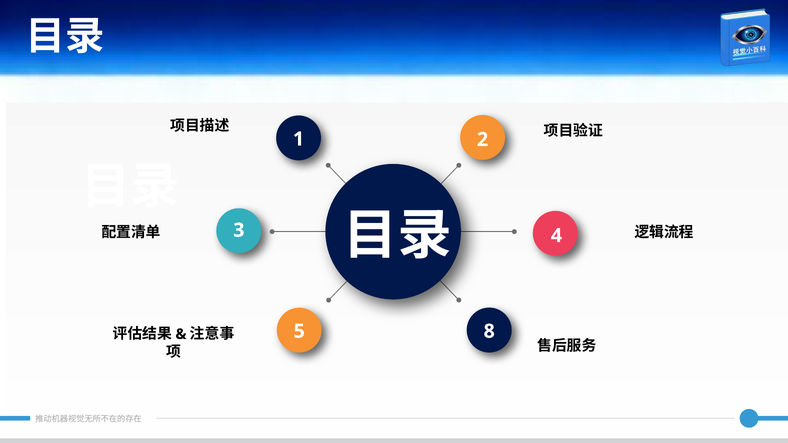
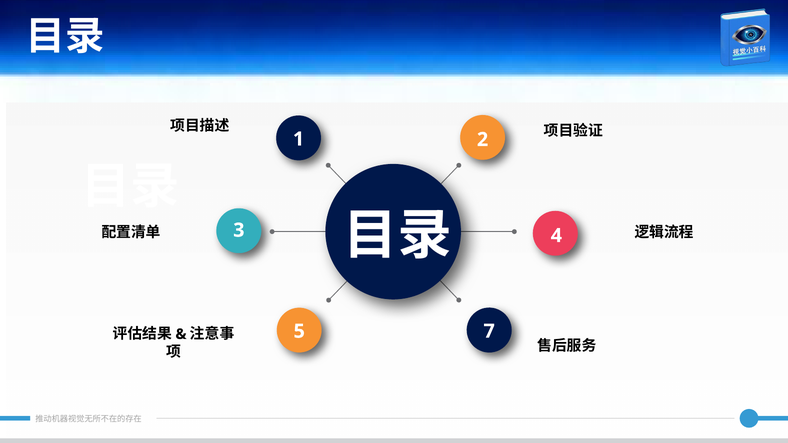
8: 8 -> 7 (489, 331)
